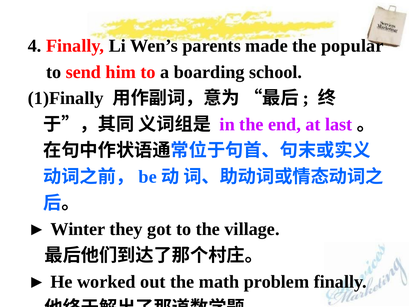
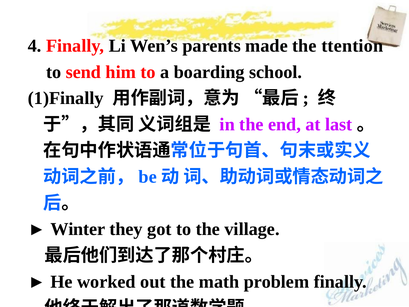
popular: popular -> ttention (352, 46)
